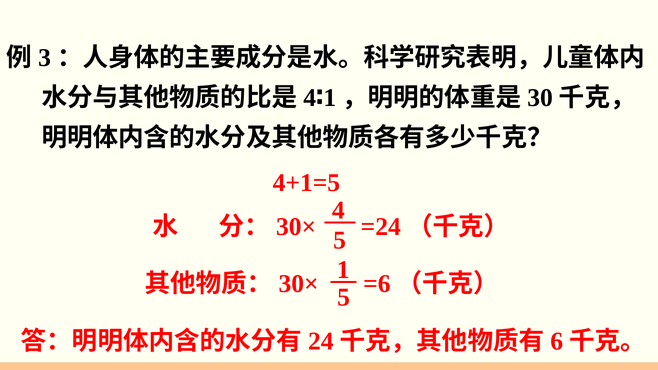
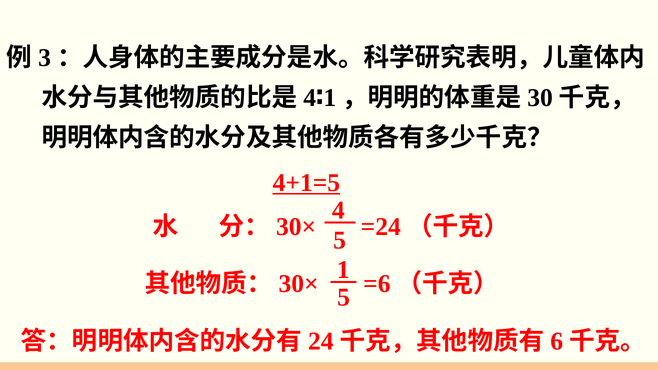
4+1=5 underline: none -> present (306, 183)
